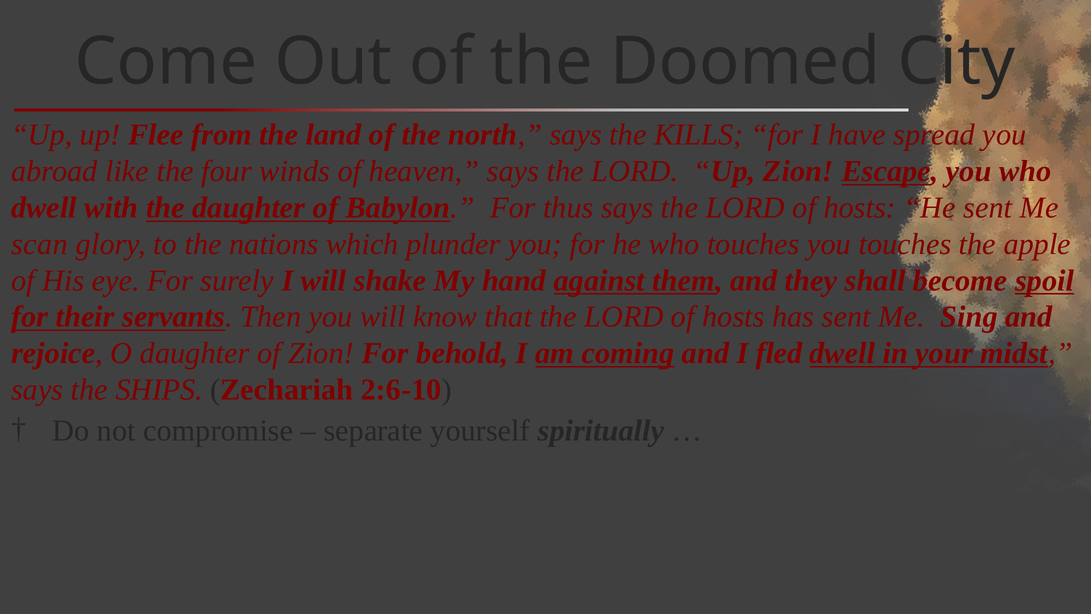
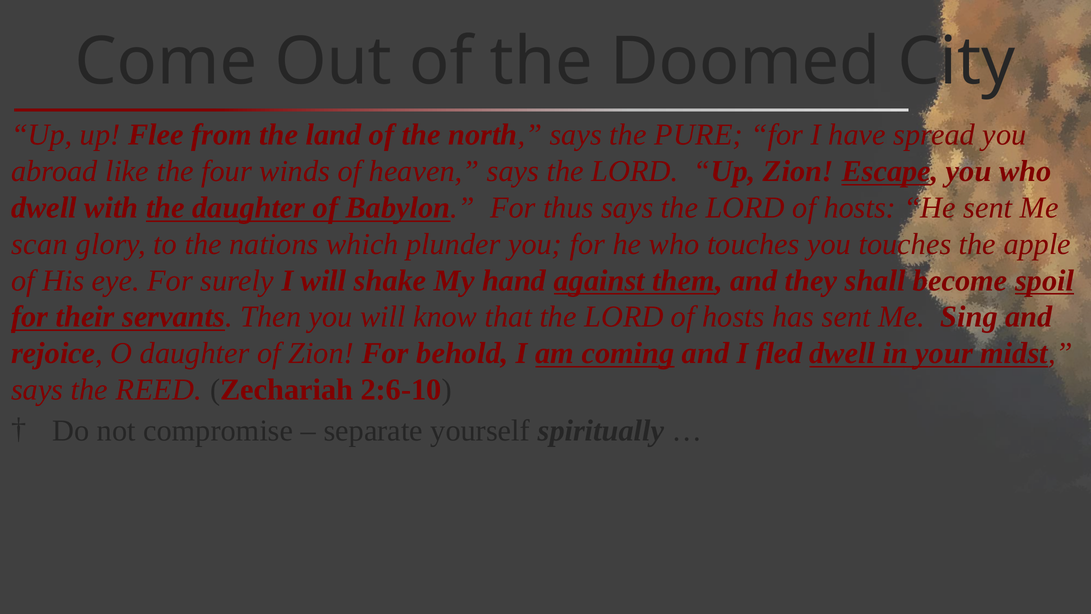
KILLS: KILLS -> PURE (699, 135)
SHIPS: SHIPS -> REED (159, 390)
